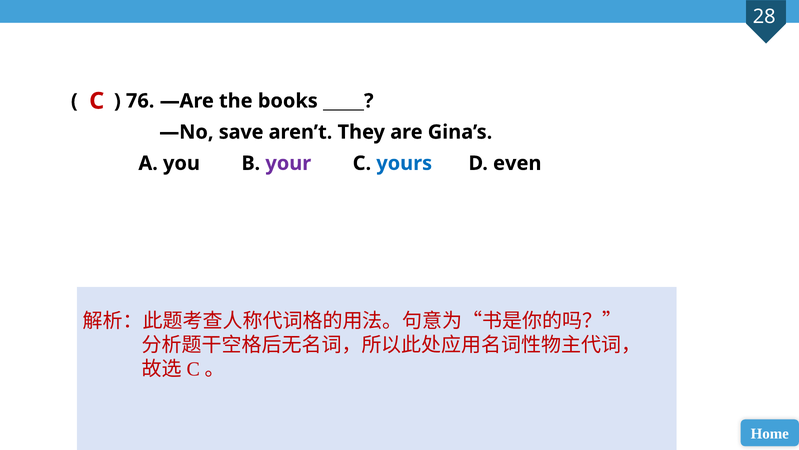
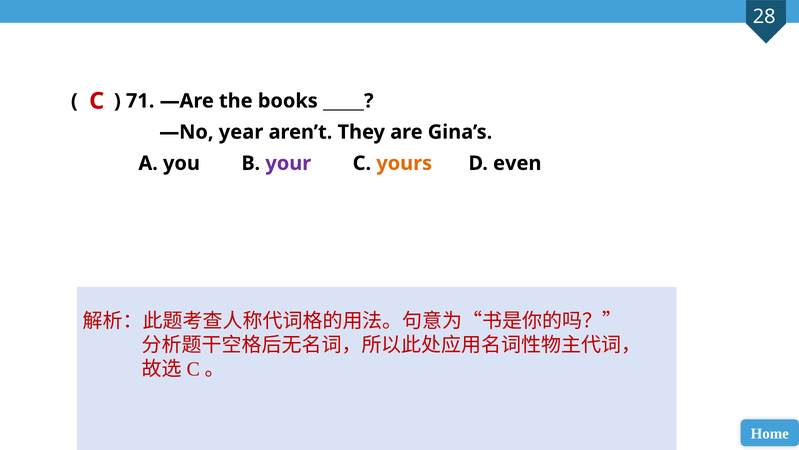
76: 76 -> 71 (140, 101)
save: save -> year (241, 132)
yours colour: blue -> orange (404, 163)
